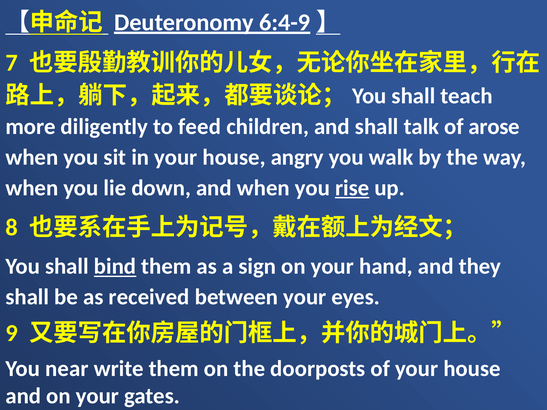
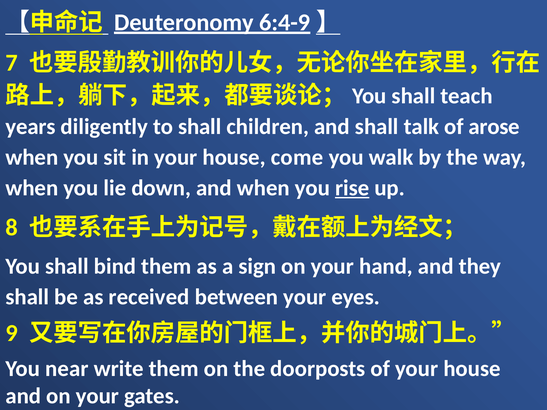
more: more -> years (31, 127)
to feed: feed -> shall (200, 127)
angry: angry -> come (297, 158)
bind underline: present -> none (115, 267)
